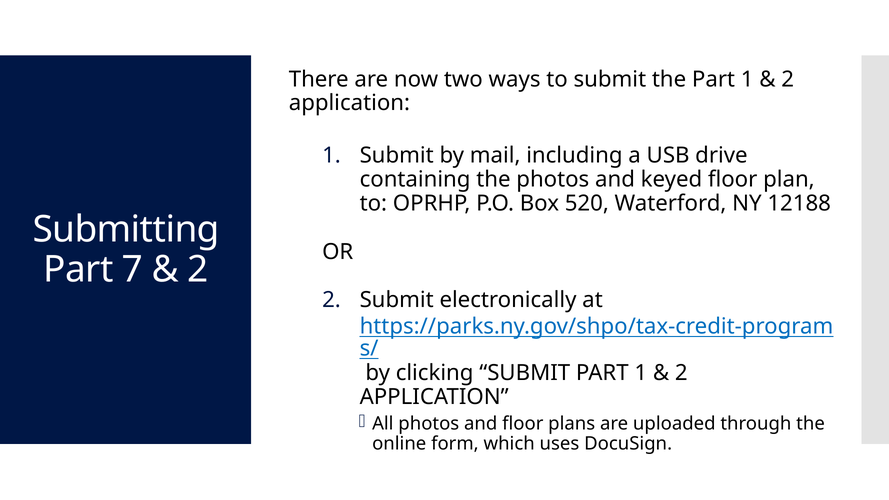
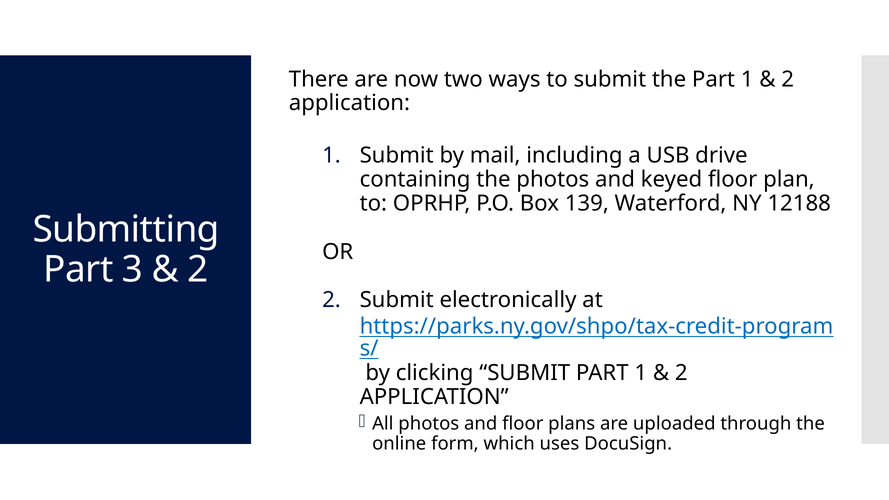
520: 520 -> 139 (587, 204)
7: 7 -> 3 (133, 269)
